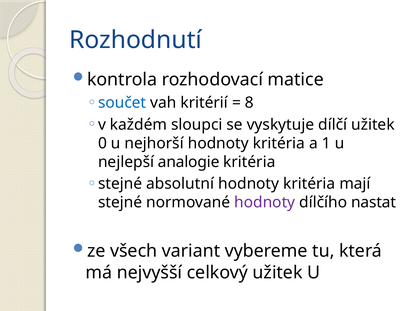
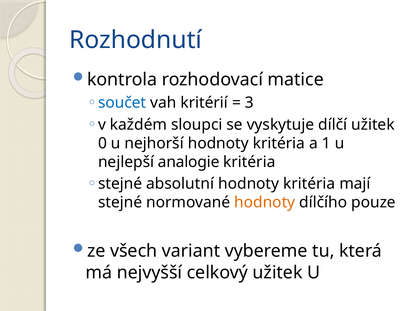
8: 8 -> 3 (249, 103)
hodnoty colour: purple -> orange (265, 202)
nastat: nastat -> pouze (373, 202)
